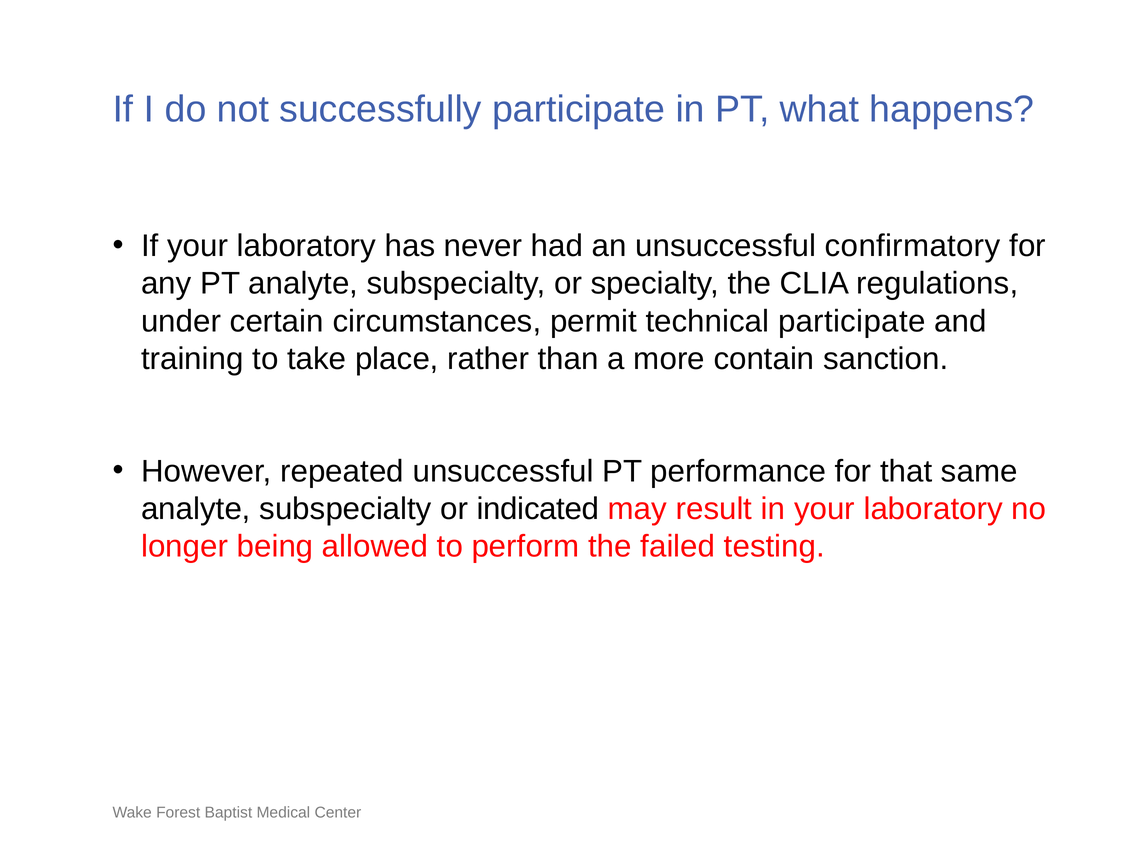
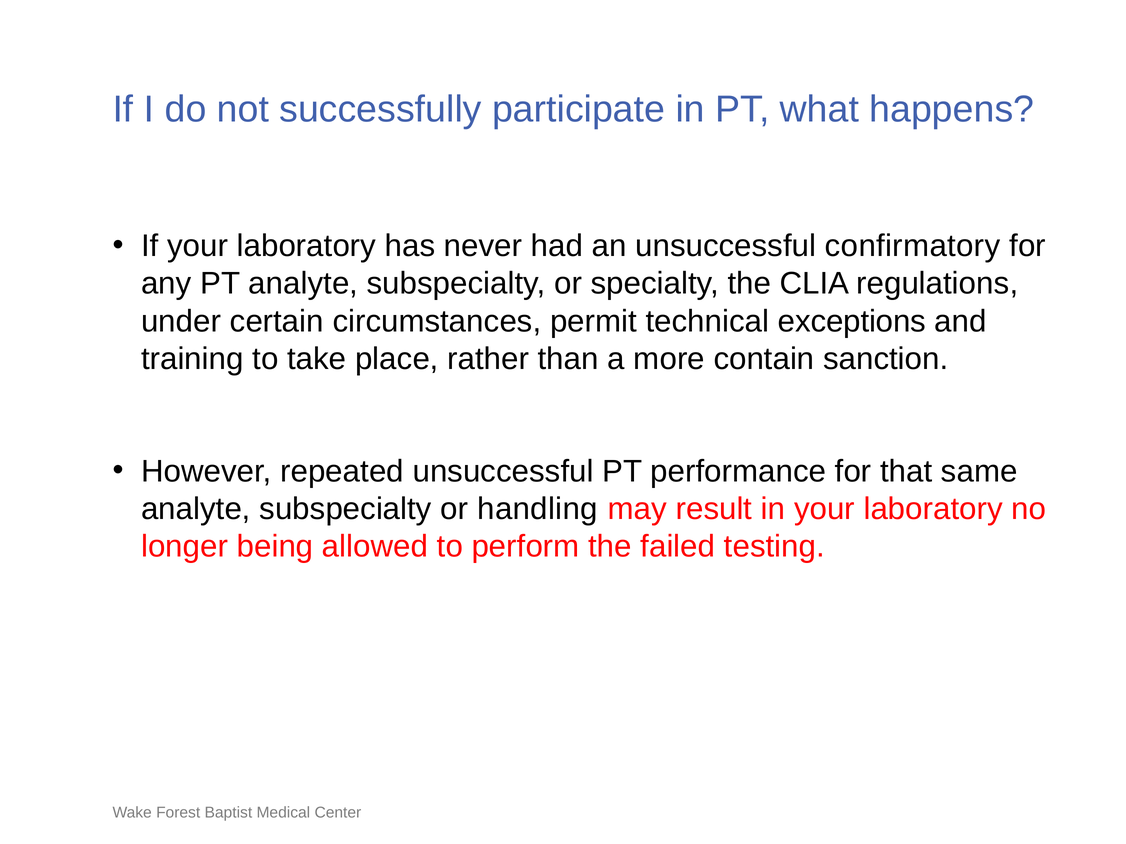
technical participate: participate -> exceptions (852, 321)
indicated: indicated -> handling (538, 509)
